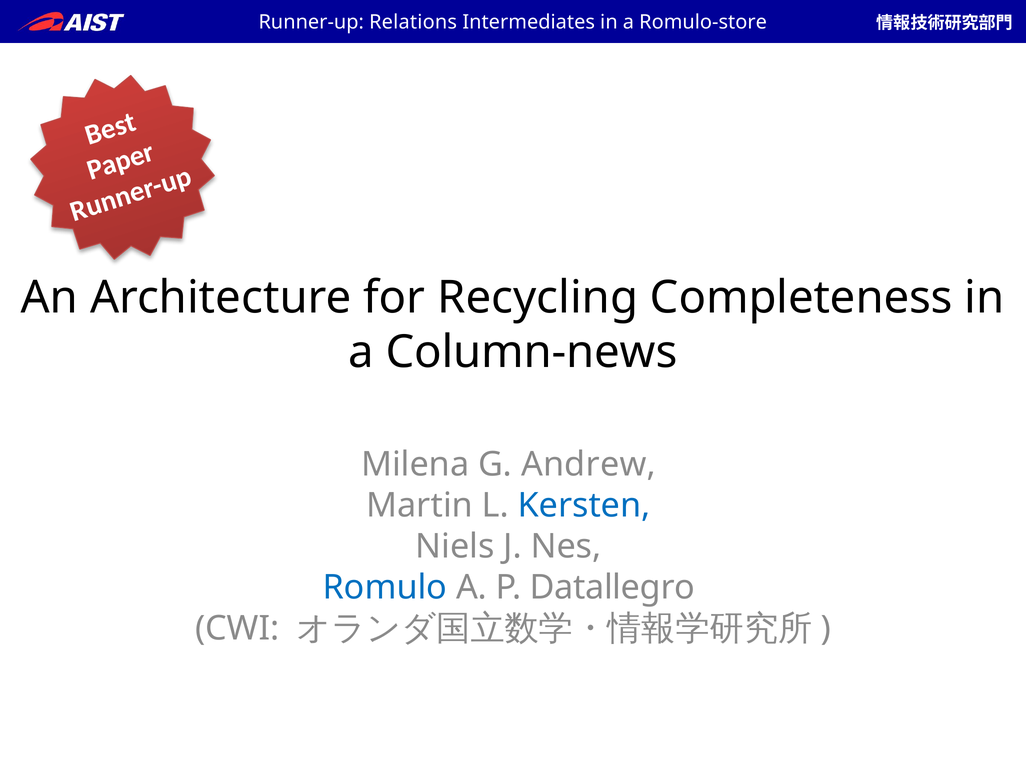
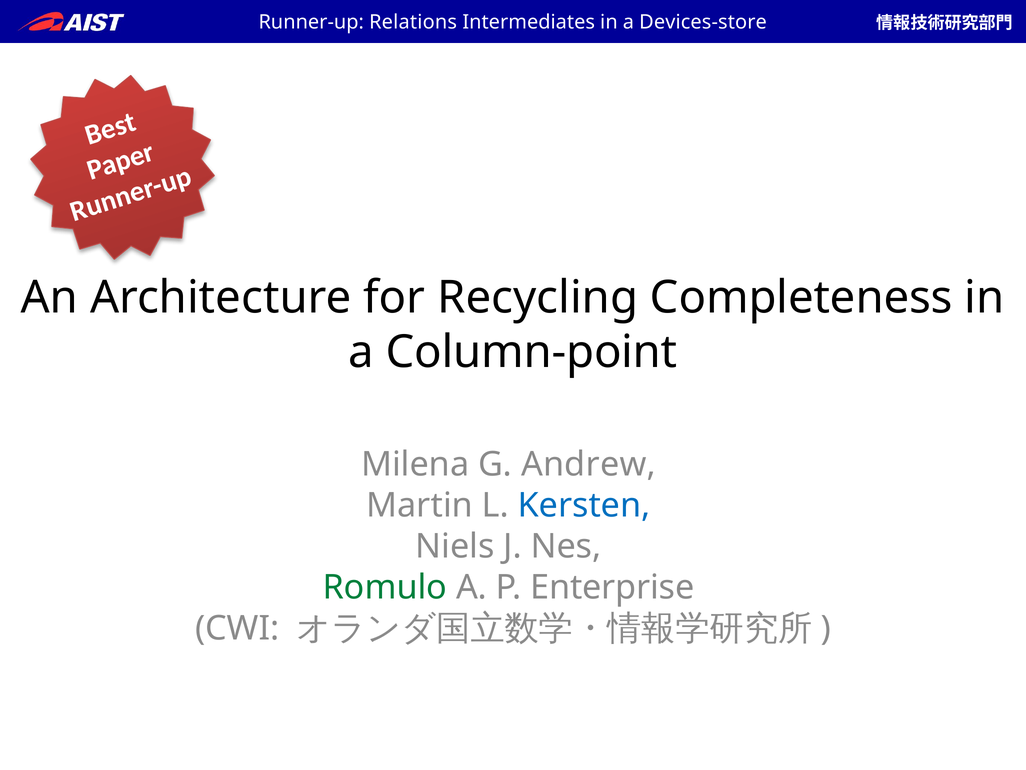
Romulo-store: Romulo-store -> Devices-store (703, 22)
Column-news: Column-news -> Column-point (532, 352)
Romulo colour: blue -> green (385, 587)
Datallegro: Datallegro -> Enterprise (612, 587)
